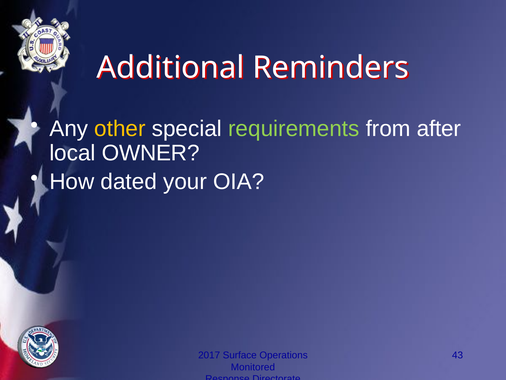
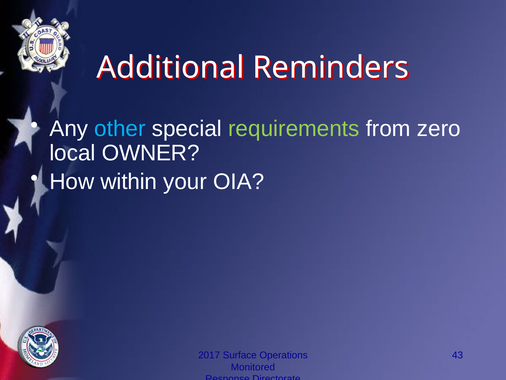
other colour: yellow -> light blue (120, 128)
after: after -> zero (439, 128)
dated: dated -> within (129, 182)
